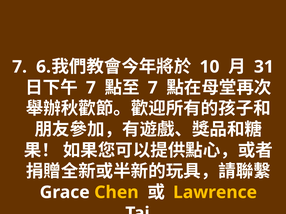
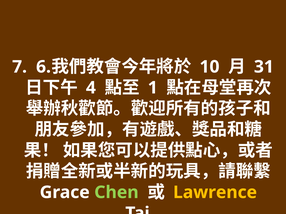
7: 7 -> 4 (91, 88)
7: 7 -> 1 (153, 88)
Chen colour: yellow -> light green (116, 193)
